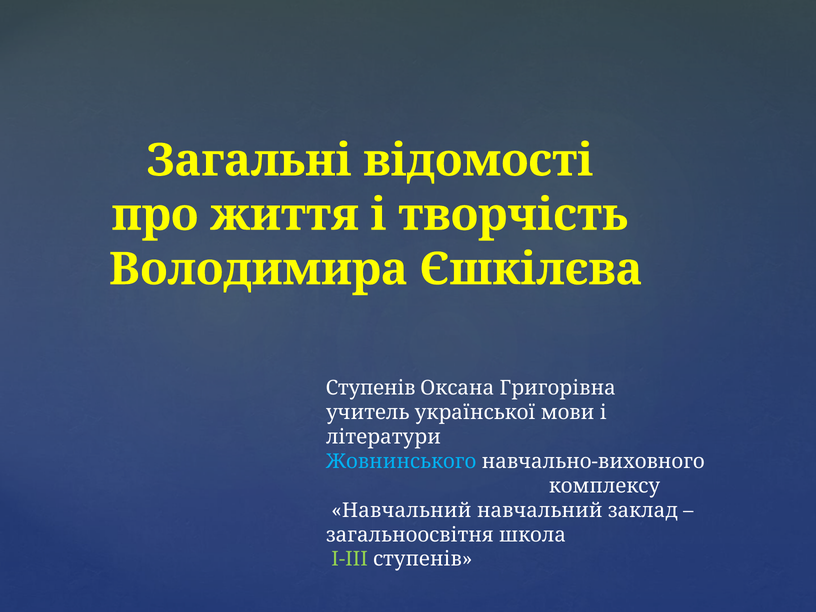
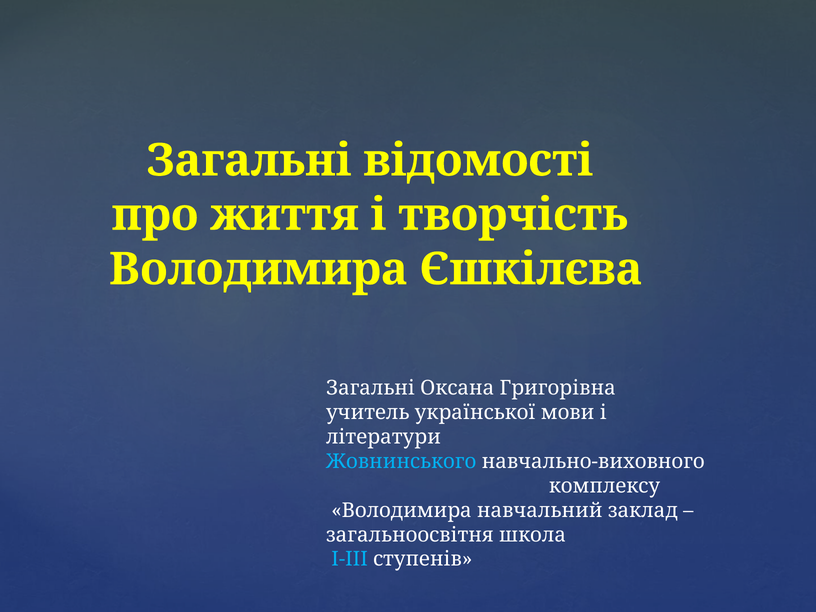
Ступенів: Ступенів -> Загальні (370, 388)
Навчальний: Навчальний -> Володимира (402, 510)
І-ІІІ colour: light green -> light blue (350, 559)
